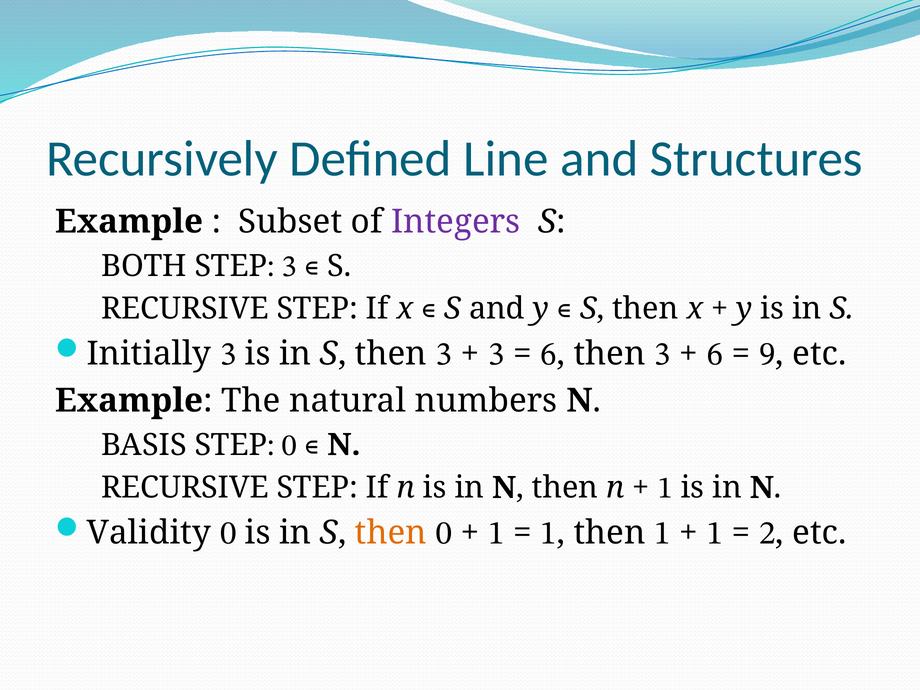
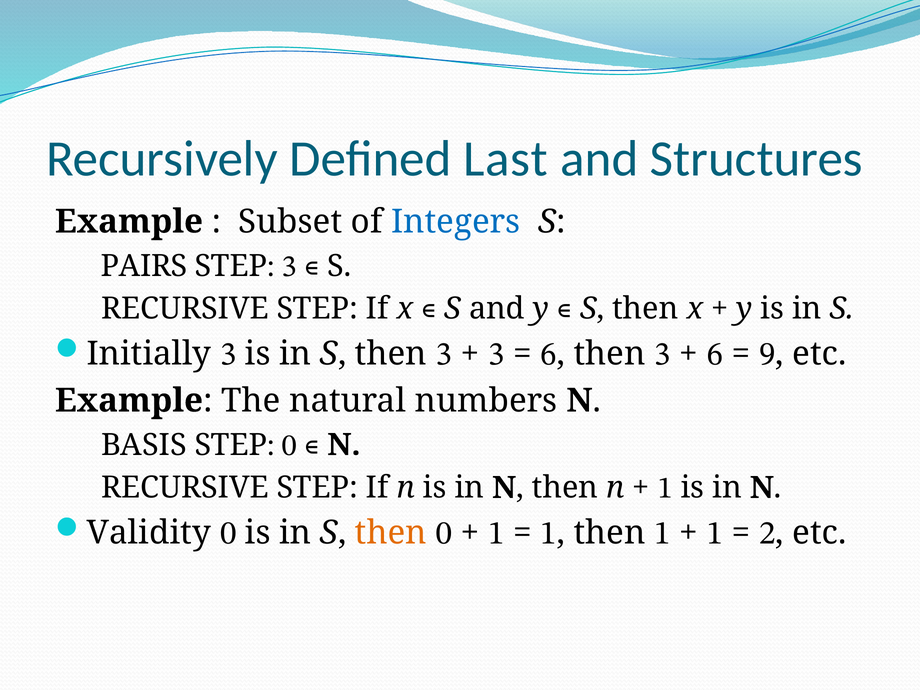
Line: Line -> Last (506, 159)
Integers colour: purple -> blue (456, 222)
BOTH: BOTH -> PAIRS (144, 266)
